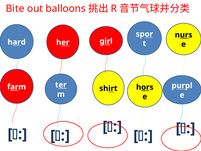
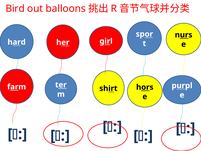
Bite: Bite -> Bird (15, 9)
